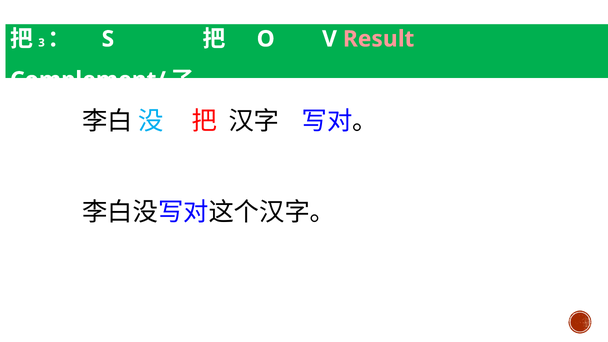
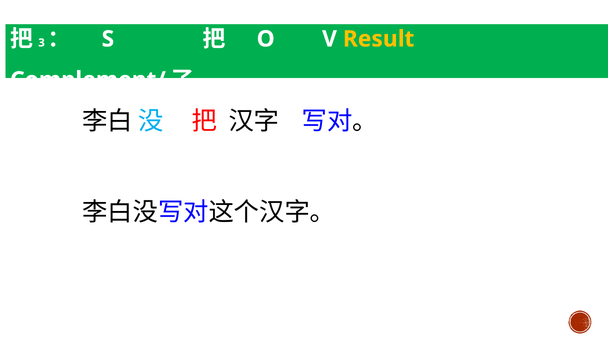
Result colour: pink -> yellow (379, 39)
